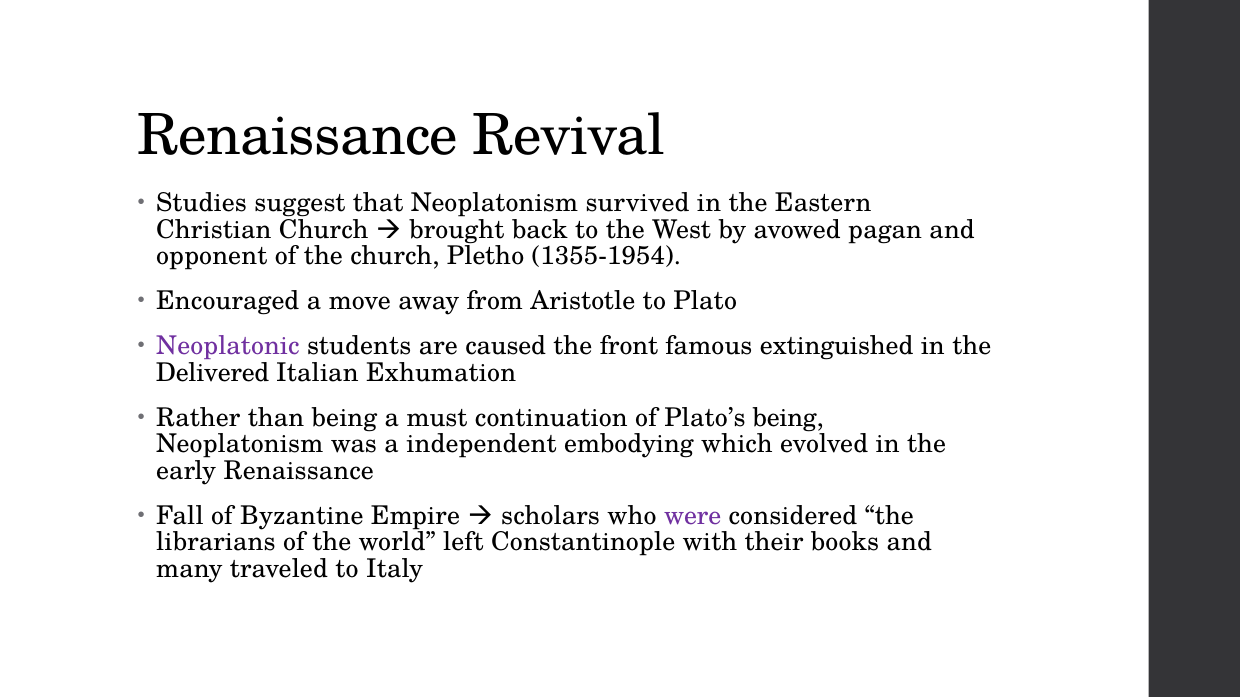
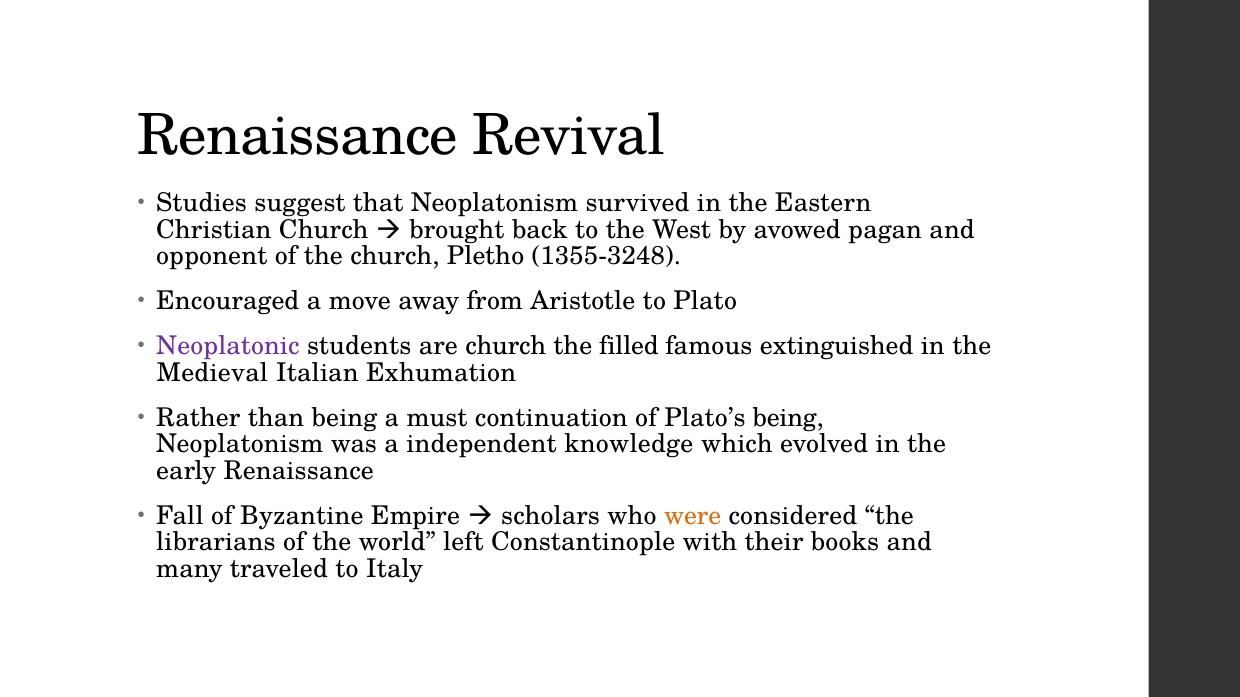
1355-1954: 1355-1954 -> 1355-3248 (606, 256)
are caused: caused -> church (506, 346)
front: front -> filled (629, 346)
Delivered: Delivered -> Medieval (212, 373)
embodying: embodying -> knowledge (629, 445)
were colour: purple -> orange (693, 516)
